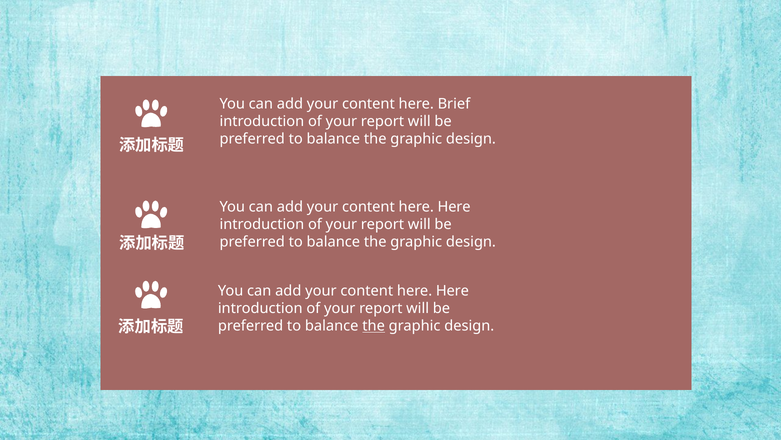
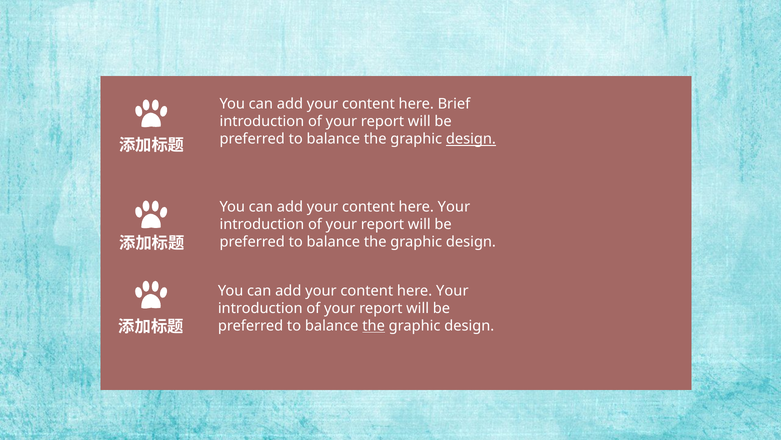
design underline: none -> present (471, 139)
Here: Here -> Your (454, 206)
Here: Here -> Your (452, 290)
